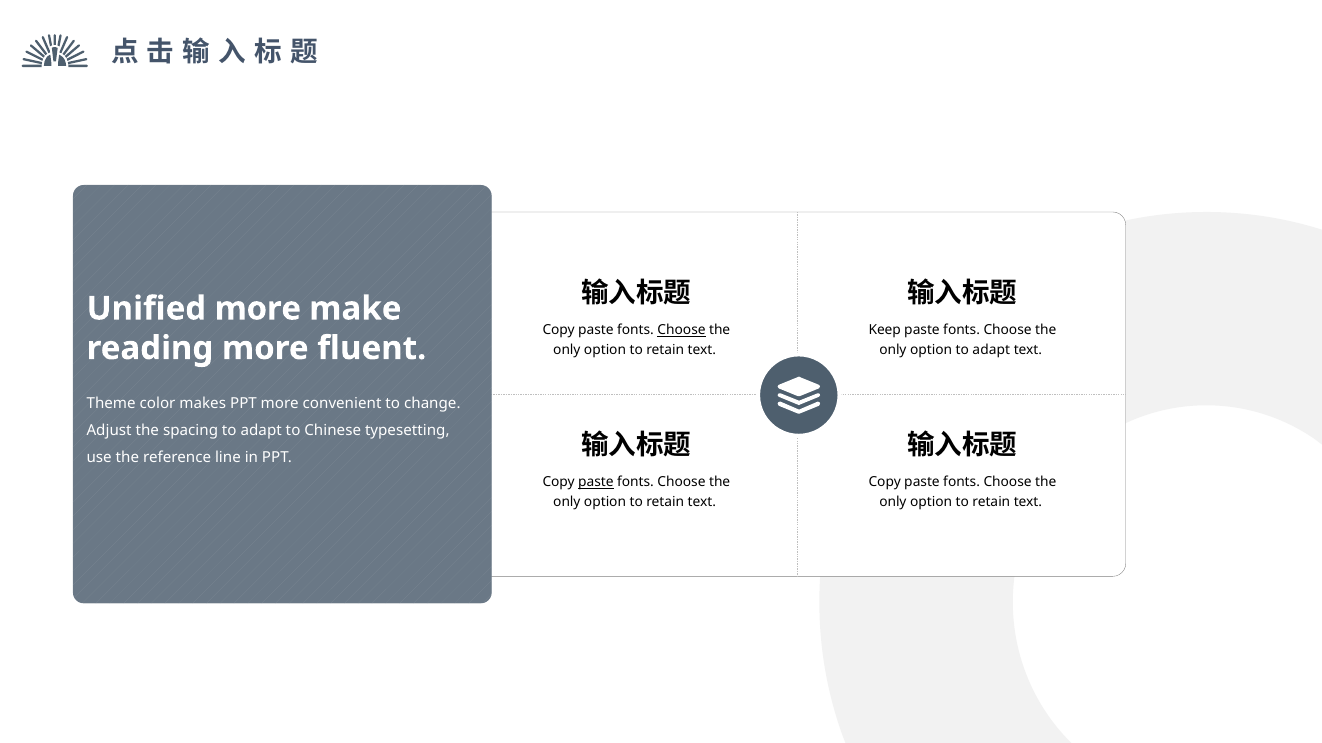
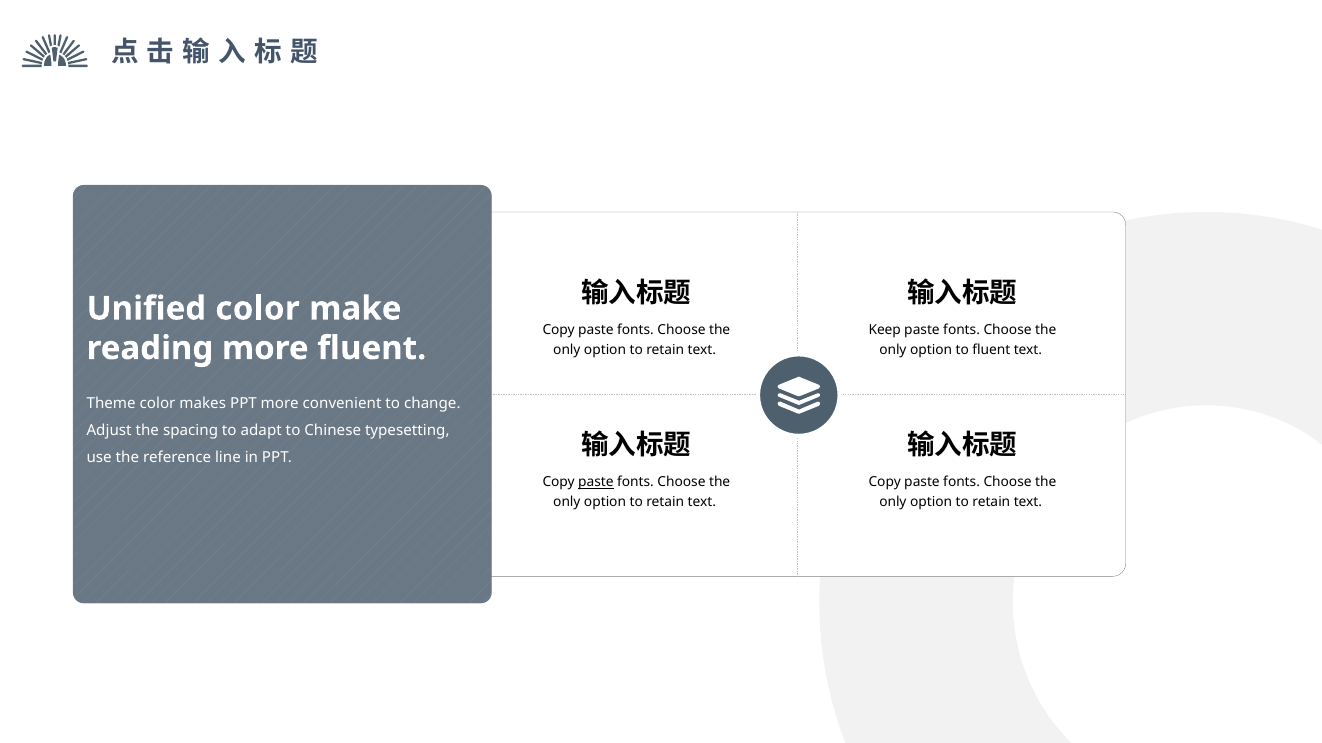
Unified more: more -> color (258, 309)
Choose underline: present -> none (682, 330)
option to adapt: adapt -> fluent (991, 350)
